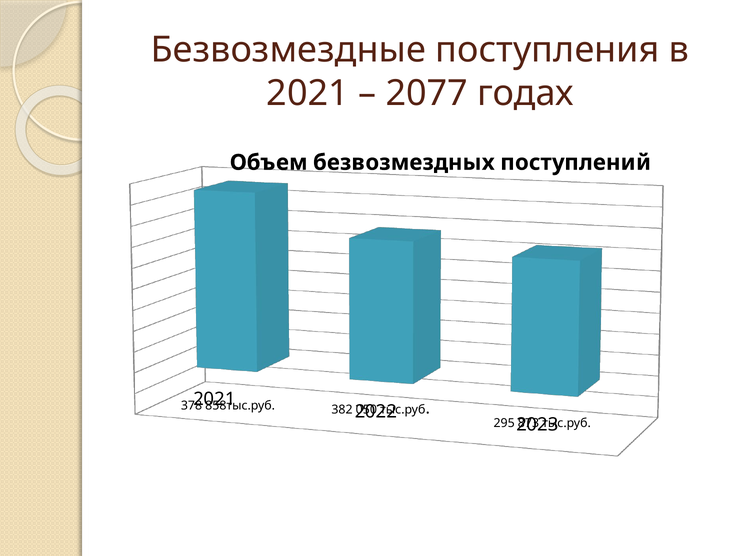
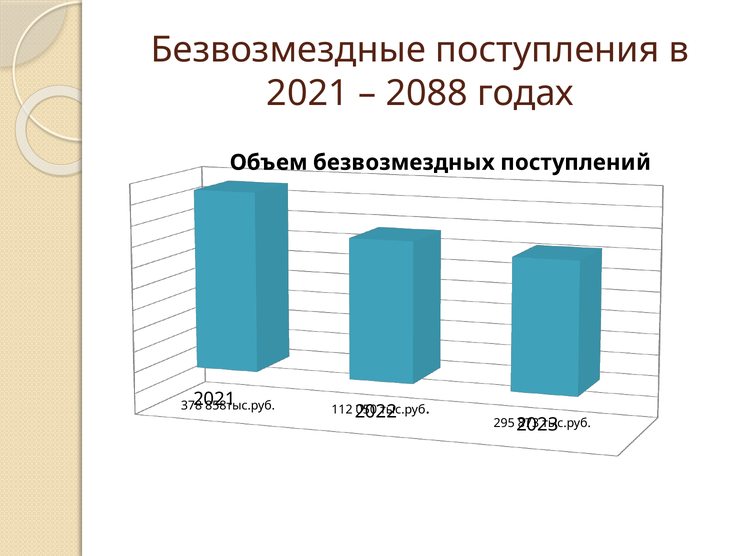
2077: 2077 -> 2088 (427, 93)
382: 382 -> 112 (342, 410)
